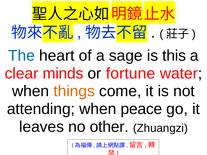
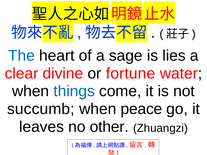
this: this -> lies (174, 56)
minds: minds -> divine (63, 74)
things colour: orange -> blue (74, 91)
attending: attending -> succumb (41, 109)
